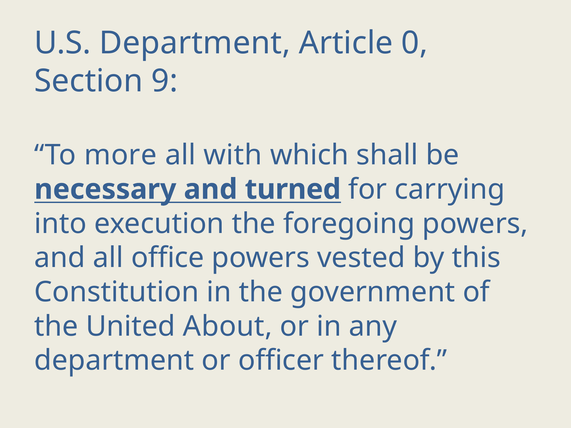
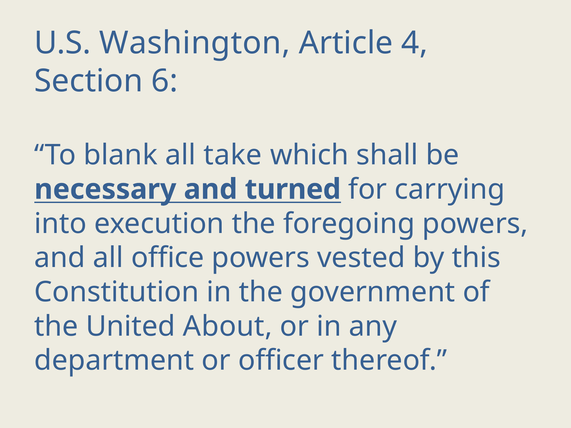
U.S Department: Department -> Washington (195, 43)
0: 0 -> 4 (415, 43)
9: 9 -> 6 (165, 81)
more: more -> blank (121, 155)
with: with -> take (233, 155)
